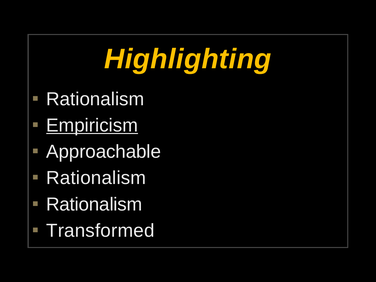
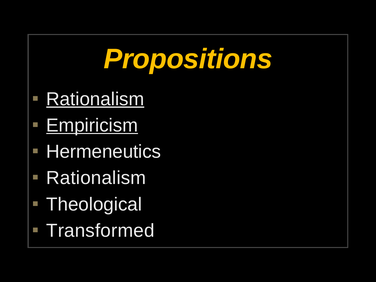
Highlighting: Highlighting -> Propositions (188, 59)
Rationalism underline: none -> present (95, 99)
Approachable: Approachable -> Hermeneutics (104, 152)
Rationalism: Rationalism -> Theological (94, 204)
